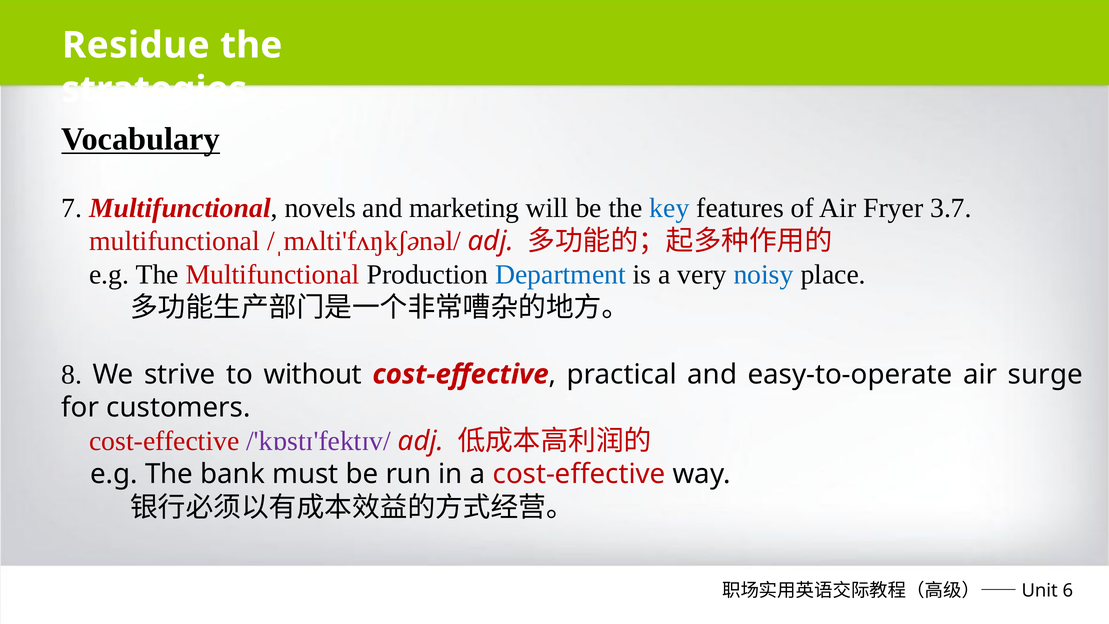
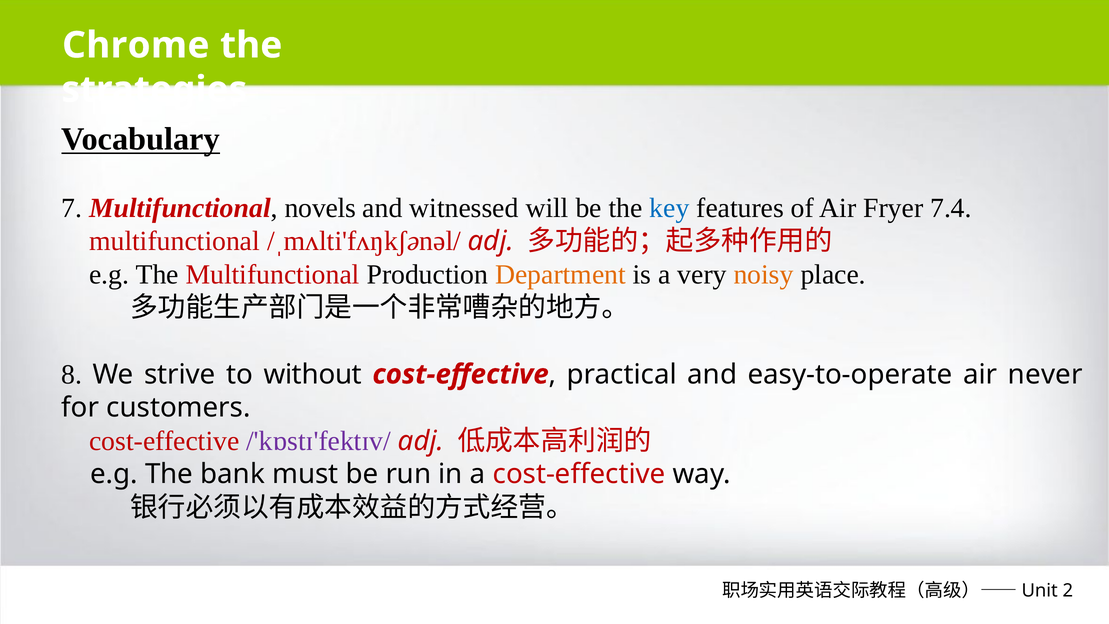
Residue: Residue -> Chrome (136, 45)
marketing: marketing -> witnessed (464, 208)
3.7: 3.7 -> 7.4 (951, 208)
Department colour: blue -> orange (560, 274)
noisy colour: blue -> orange (764, 274)
surge: surge -> never (1045, 374)
6: 6 -> 2 (1068, 590)
